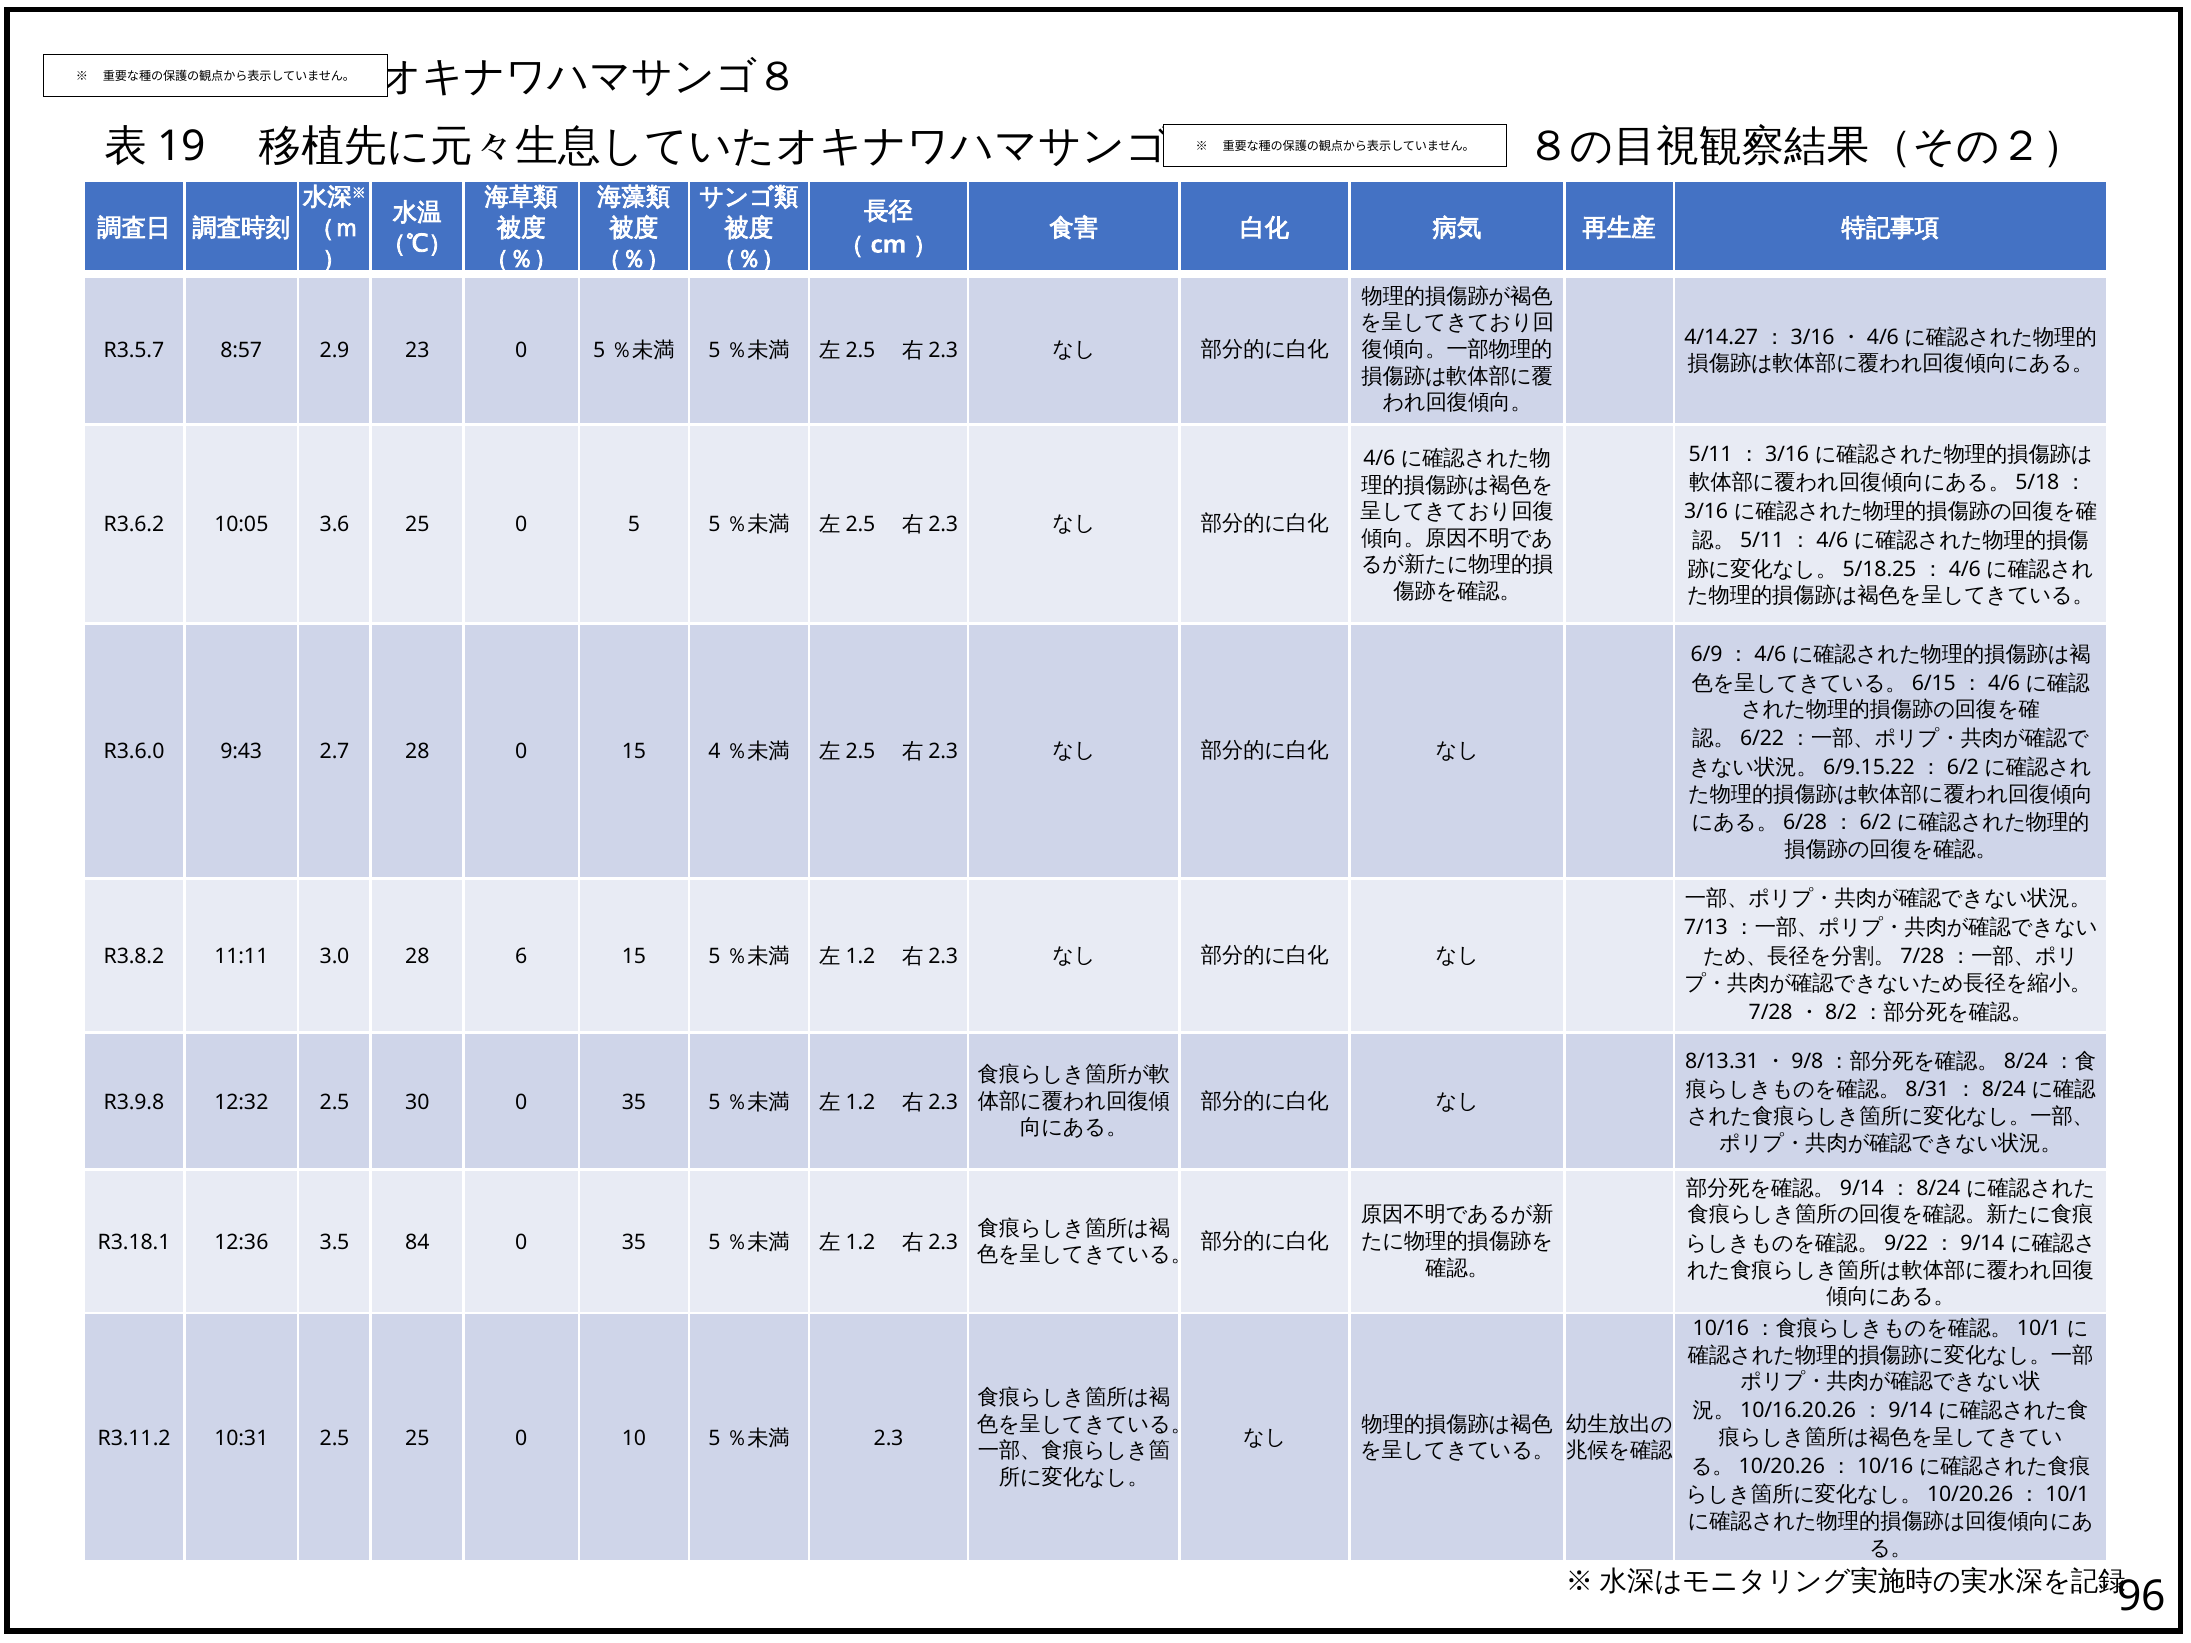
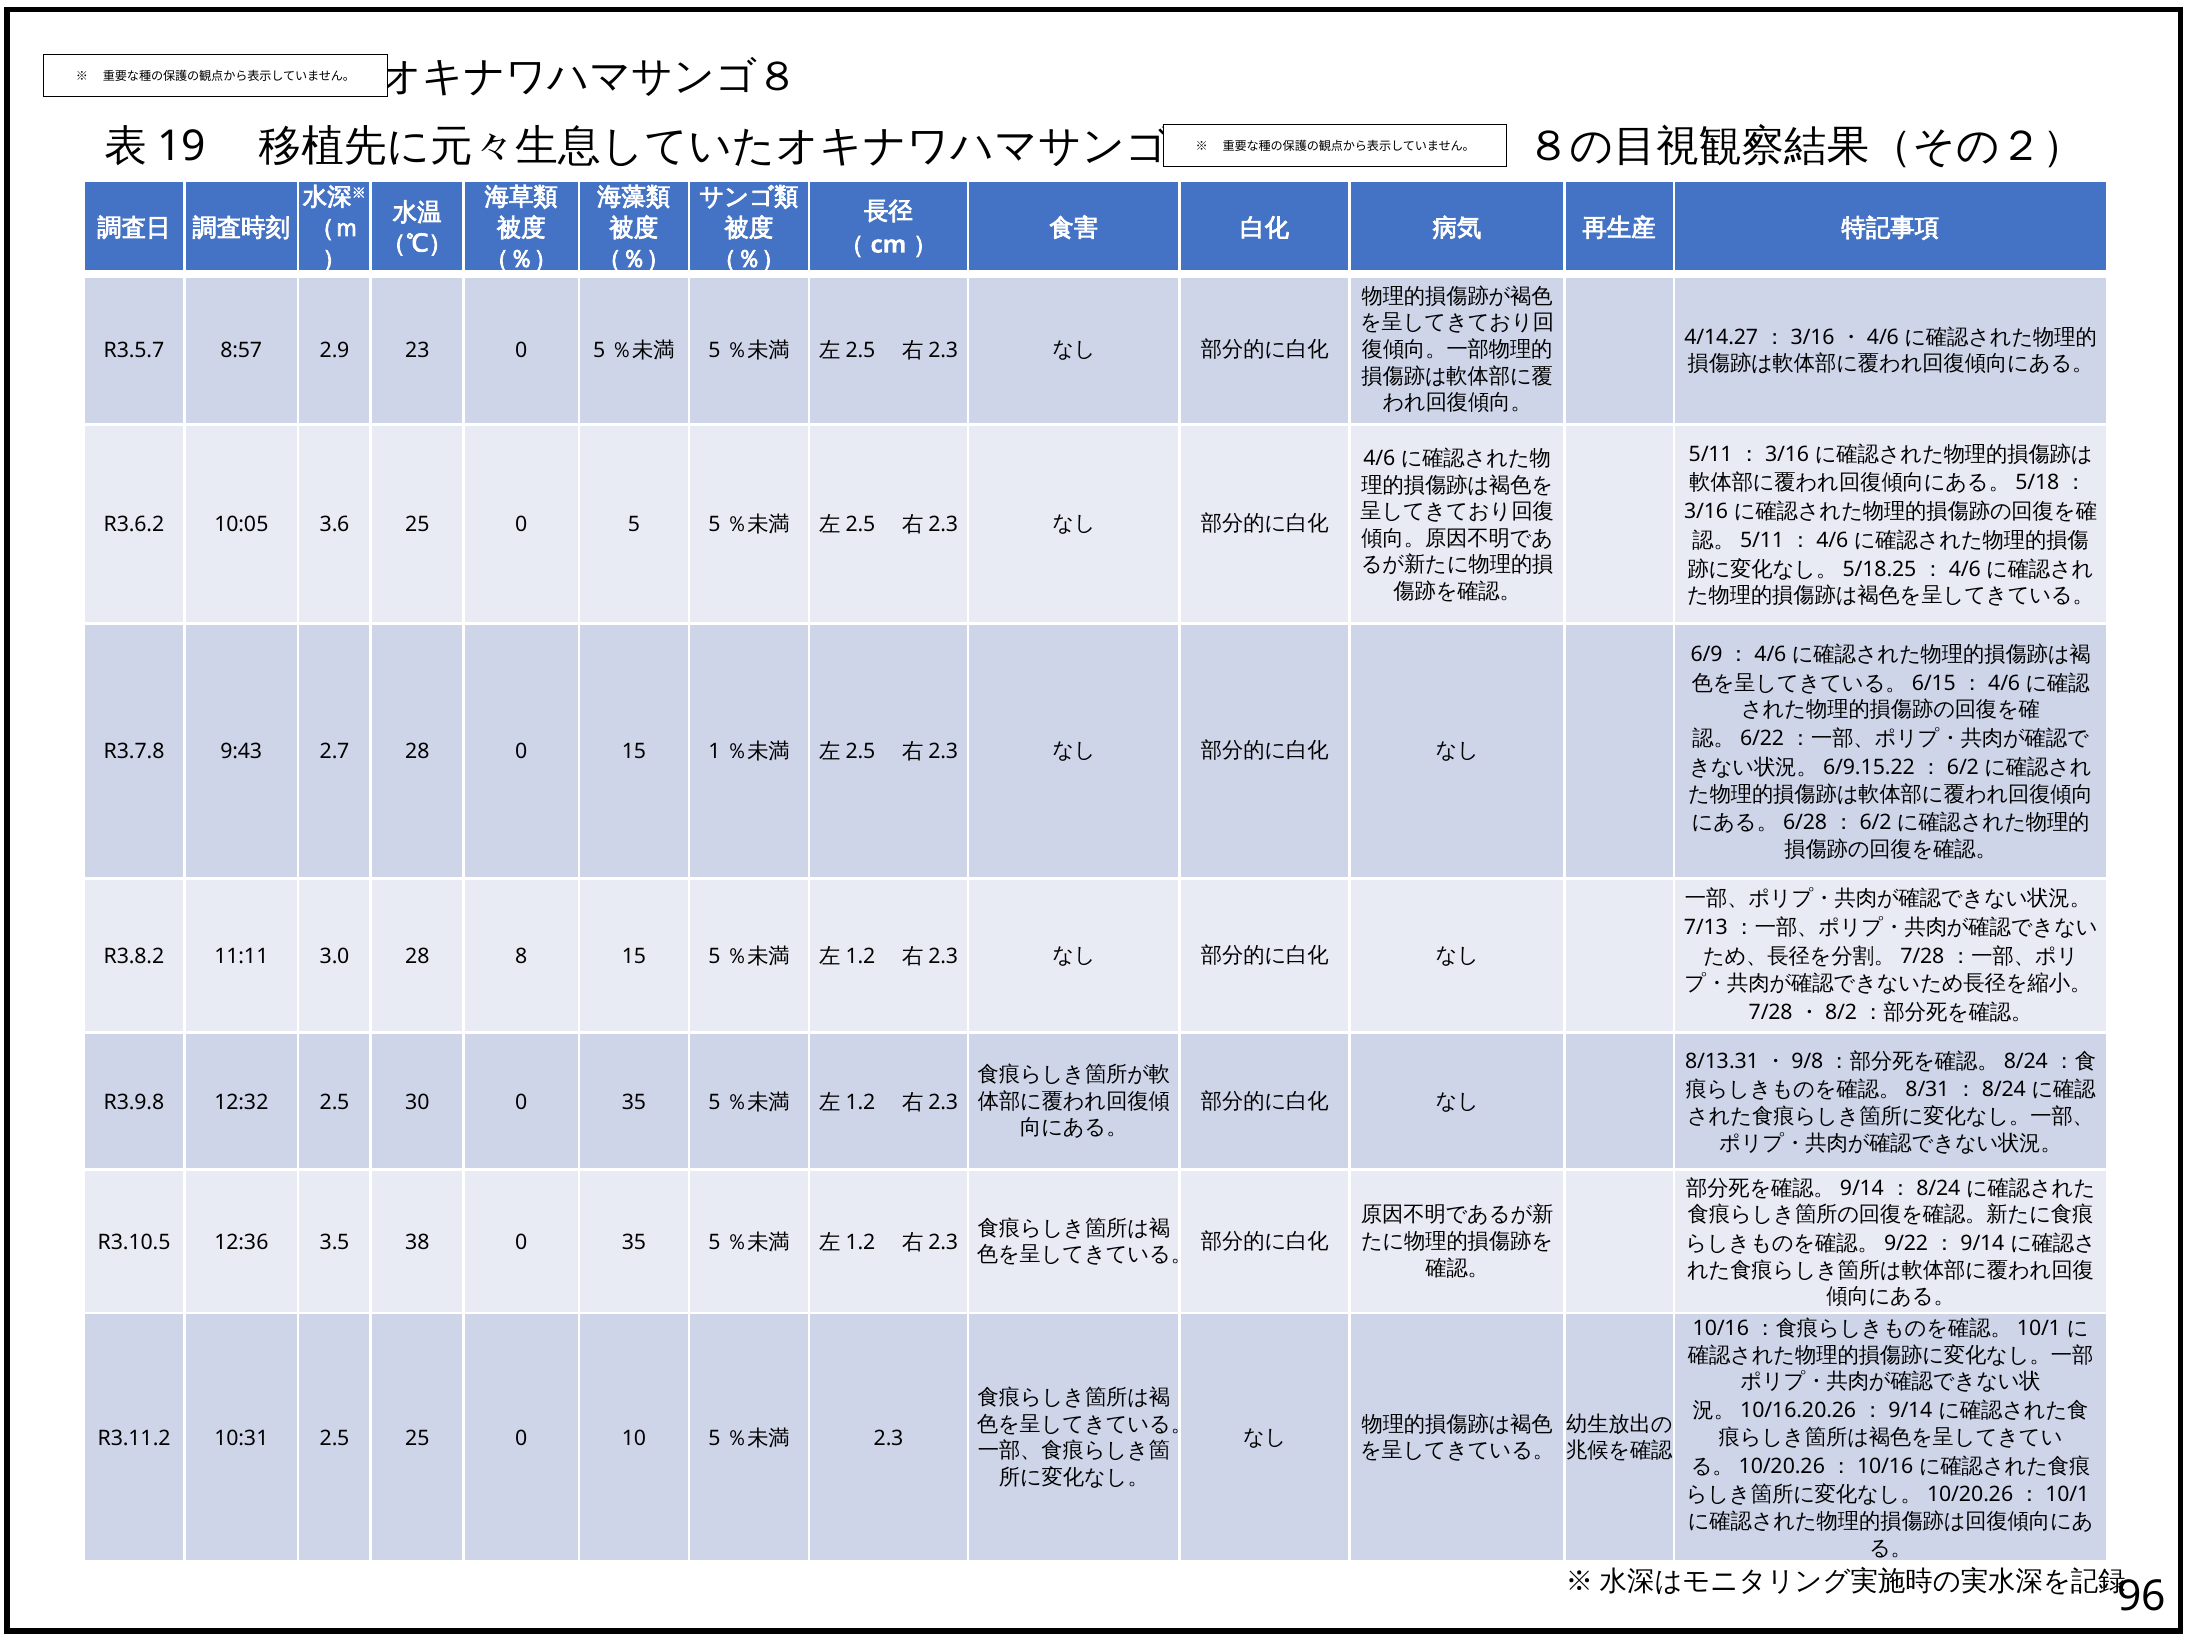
R3.6.0: R3.6.0 -> R3.7.8 (134, 752)
4: 4 -> 1 (714, 752)
6: 6 -> 8 (521, 957)
R3.18.1: R3.18.1 -> R3.10.5 (134, 1243)
84: 84 -> 38 (417, 1243)
